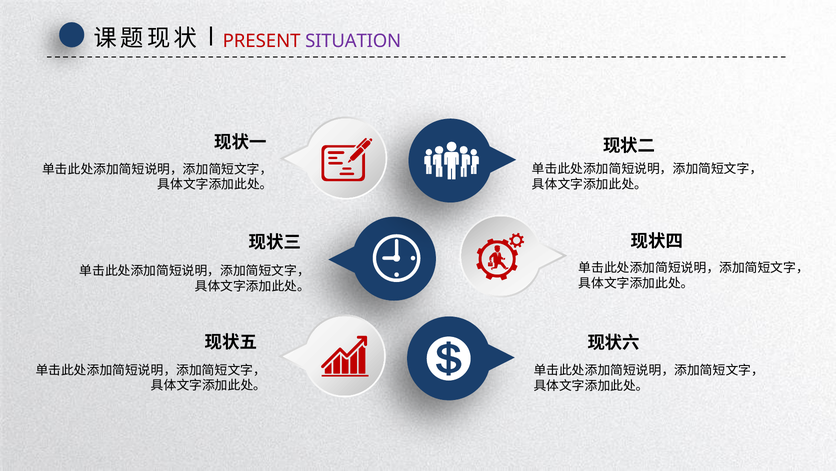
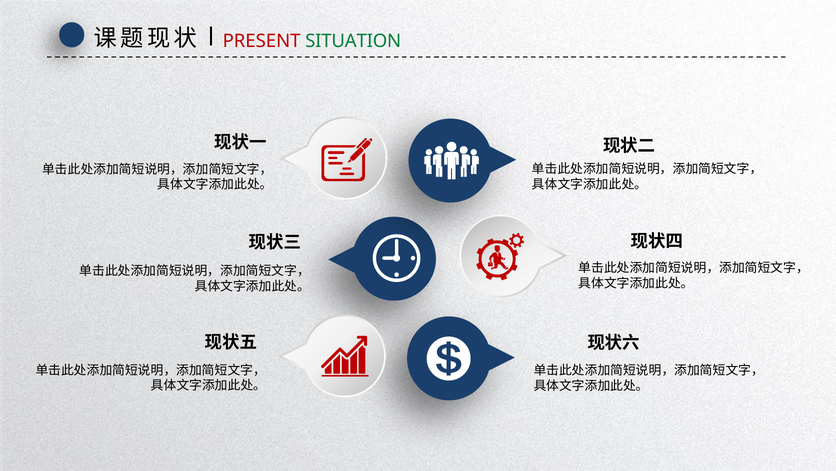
SITUATION colour: purple -> green (353, 41)
